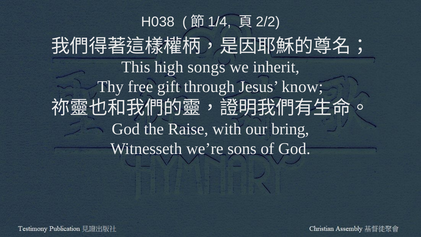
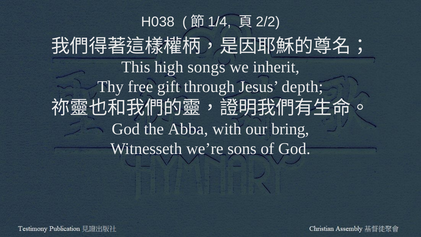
know: know -> depth (302, 87)
Raise: Raise -> Abba (188, 129)
